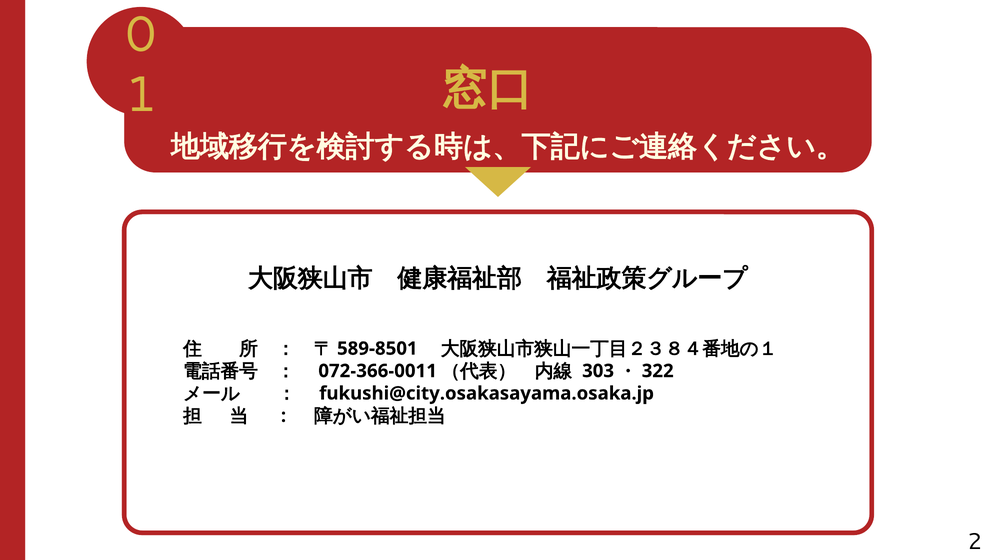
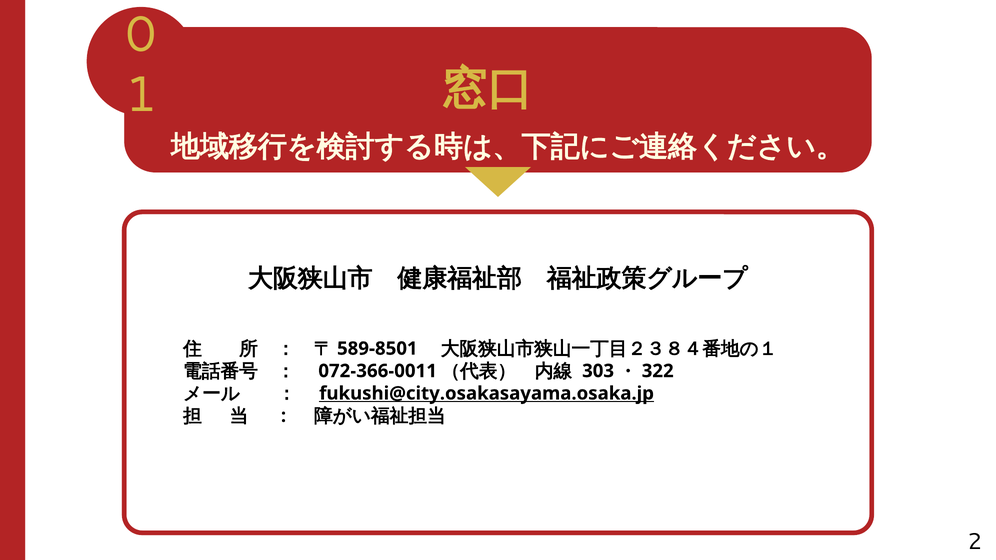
fukushi@city.osakasayama.osaka.jp underline: none -> present (487, 394)
